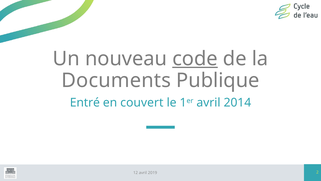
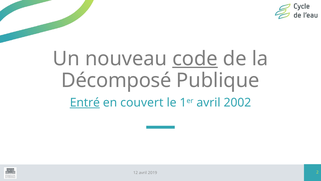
Documents: Documents -> Décomposé (116, 80)
Entré underline: none -> present (85, 102)
2014: 2014 -> 2002 (237, 102)
